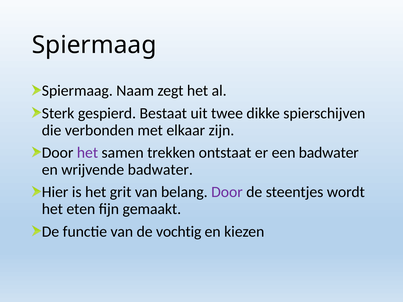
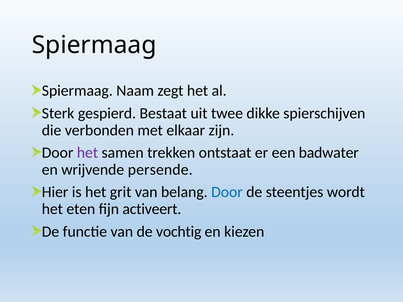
wrijvende badwater: badwater -> persende (160, 170)
Door colour: purple -> blue (227, 192)
gemaakt: gemaakt -> activeert (152, 209)
